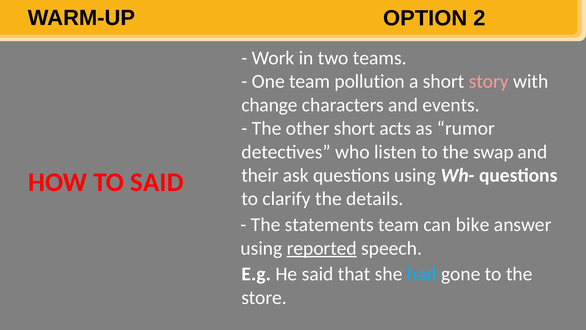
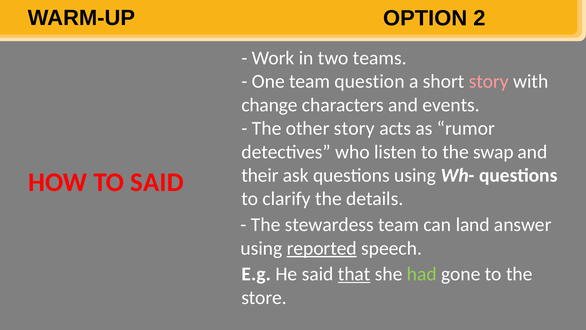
pollution: pollution -> question (370, 81)
other short: short -> story (354, 128)
statements: statements -> stewardess (329, 225)
bike: bike -> land (473, 225)
that underline: none -> present (354, 274)
had colour: light blue -> light green (422, 274)
